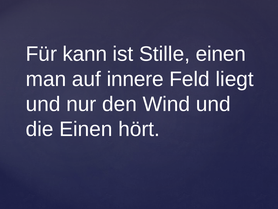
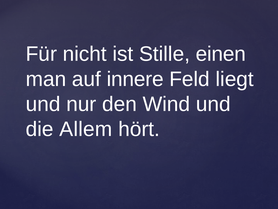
kann: kann -> nicht (85, 54)
die Einen: Einen -> Allem (86, 129)
